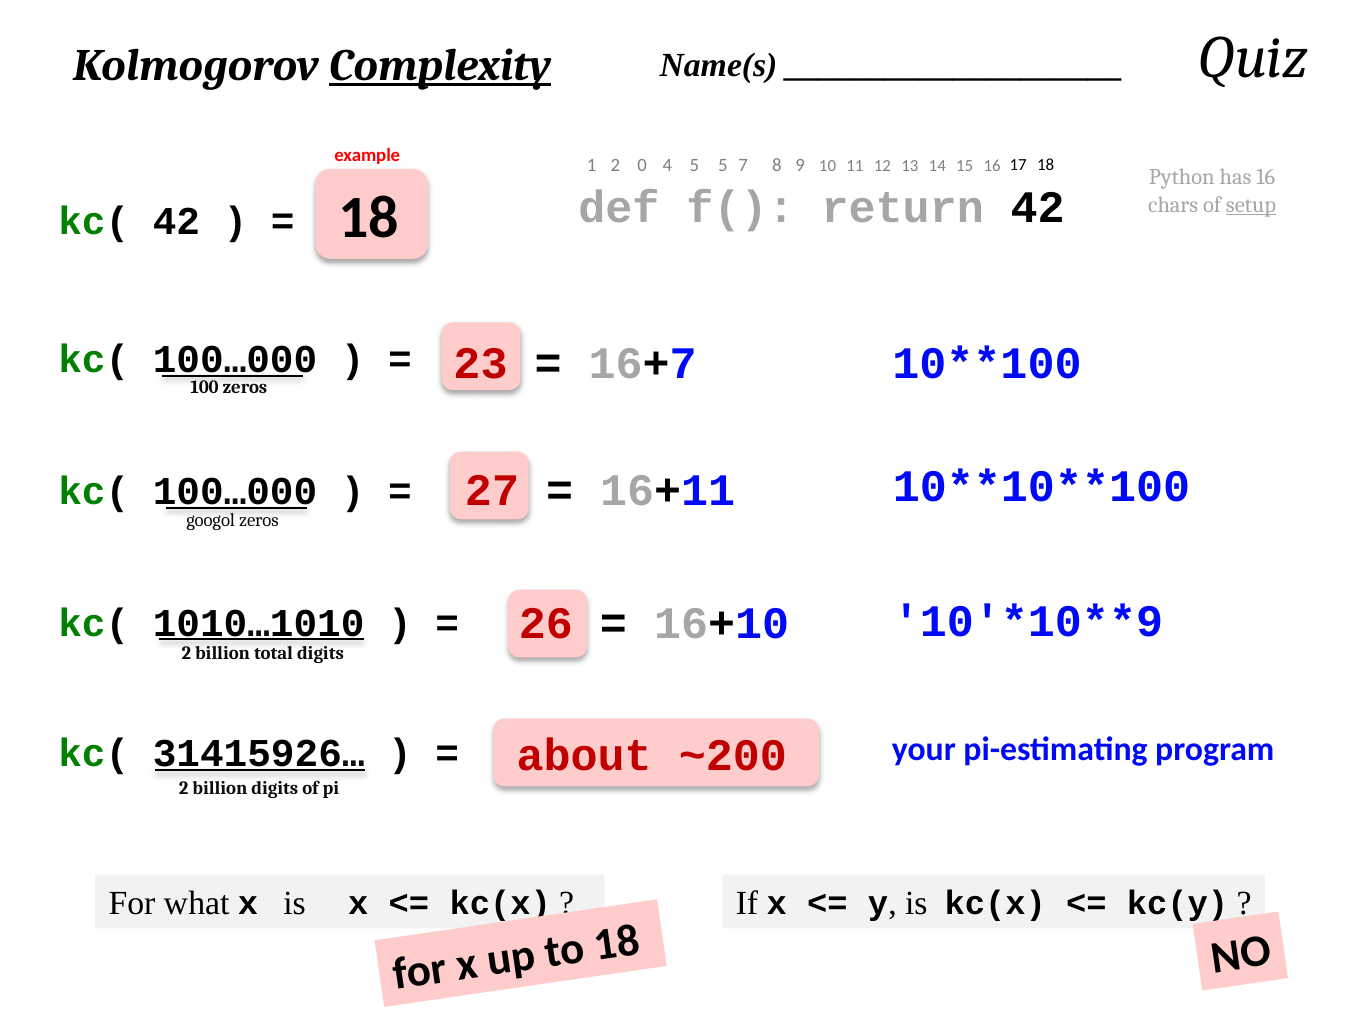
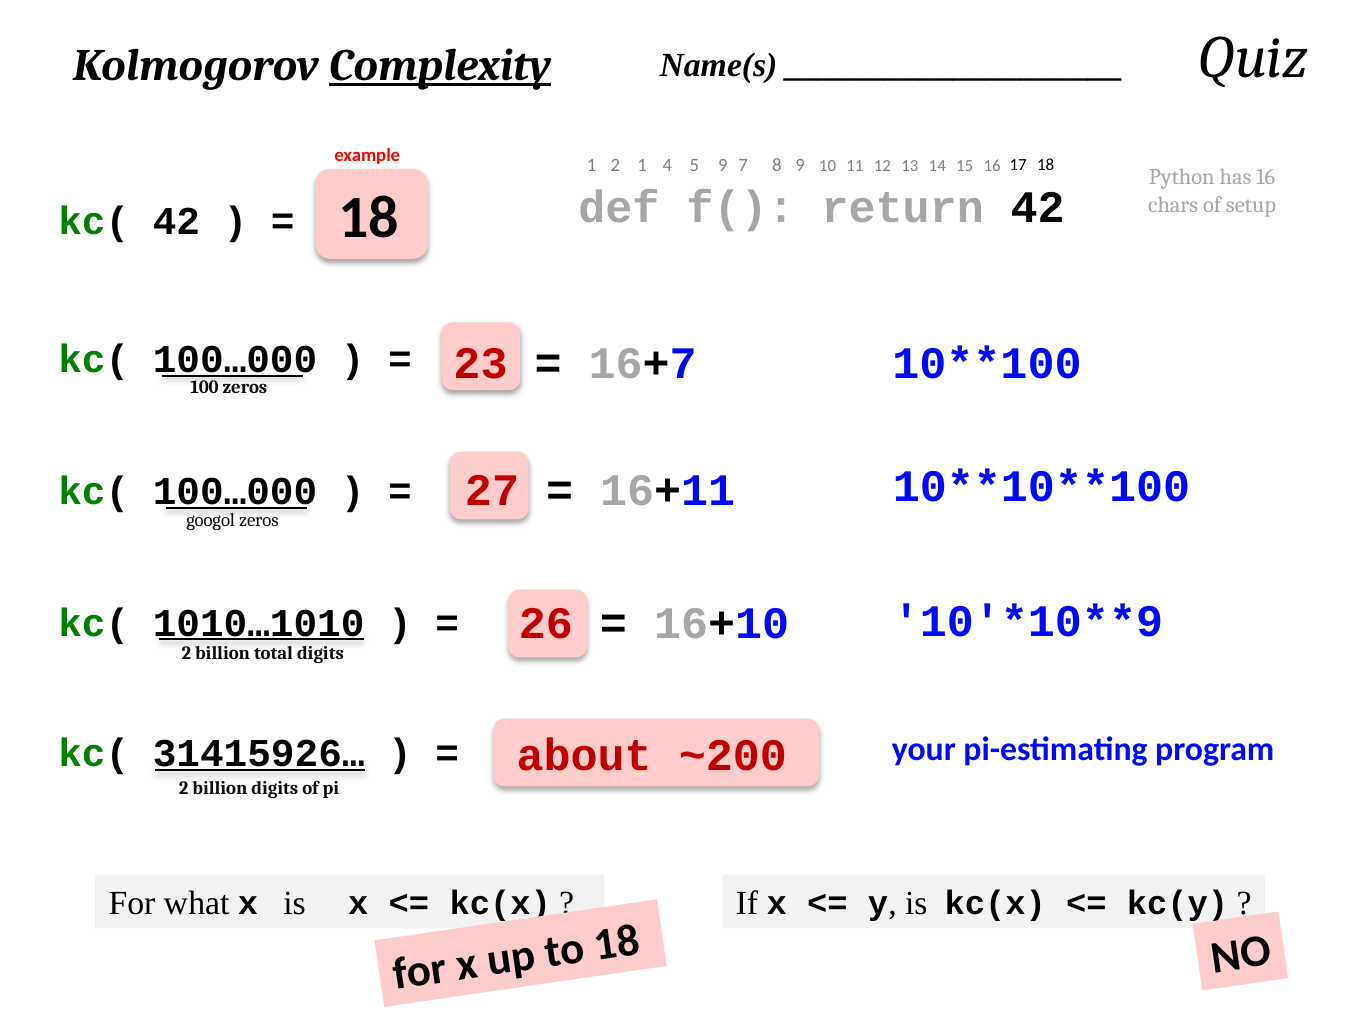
2 0: 0 -> 1 (642, 166)
4 5: 5 -> 9 (723, 166)
setup underline: present -> none (1251, 205)
